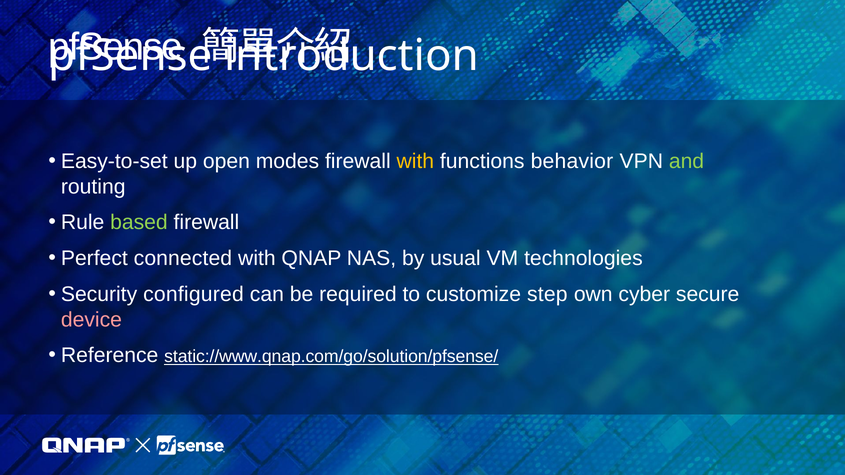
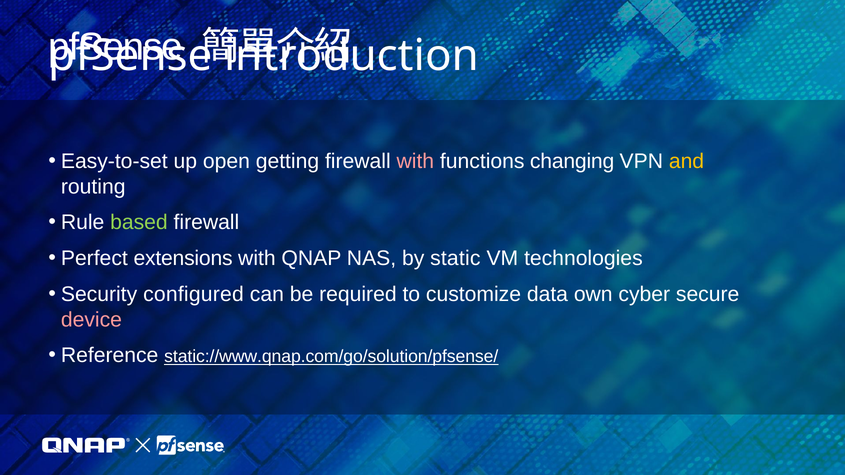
modes: modes -> getting (287, 161)
with colour: yellow -> pink (415, 161)
behavior: behavior -> changing (572, 161)
and colour: light green -> yellow (687, 161)
connected: connected -> extensions (183, 259)
usual: usual -> static (455, 259)
step: step -> data (547, 294)
